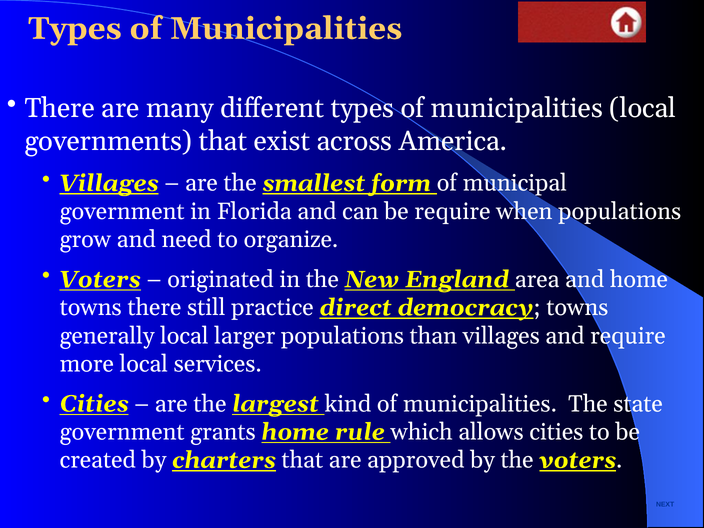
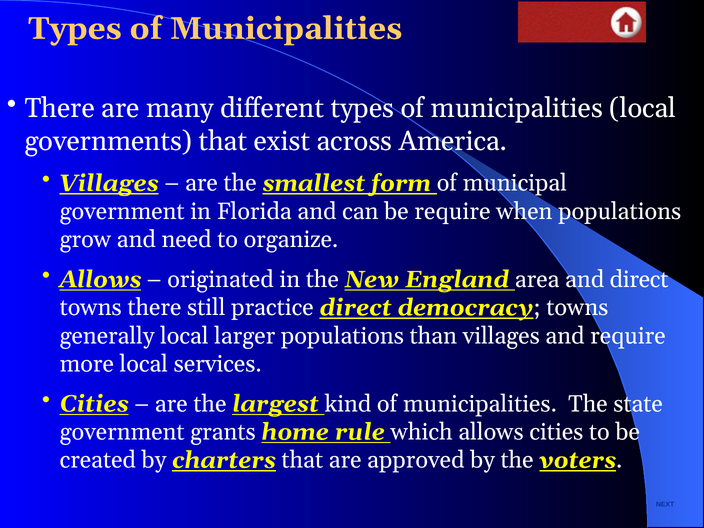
Voters: Voters -> Allows (100, 279)
and home: home -> direct (639, 279)
